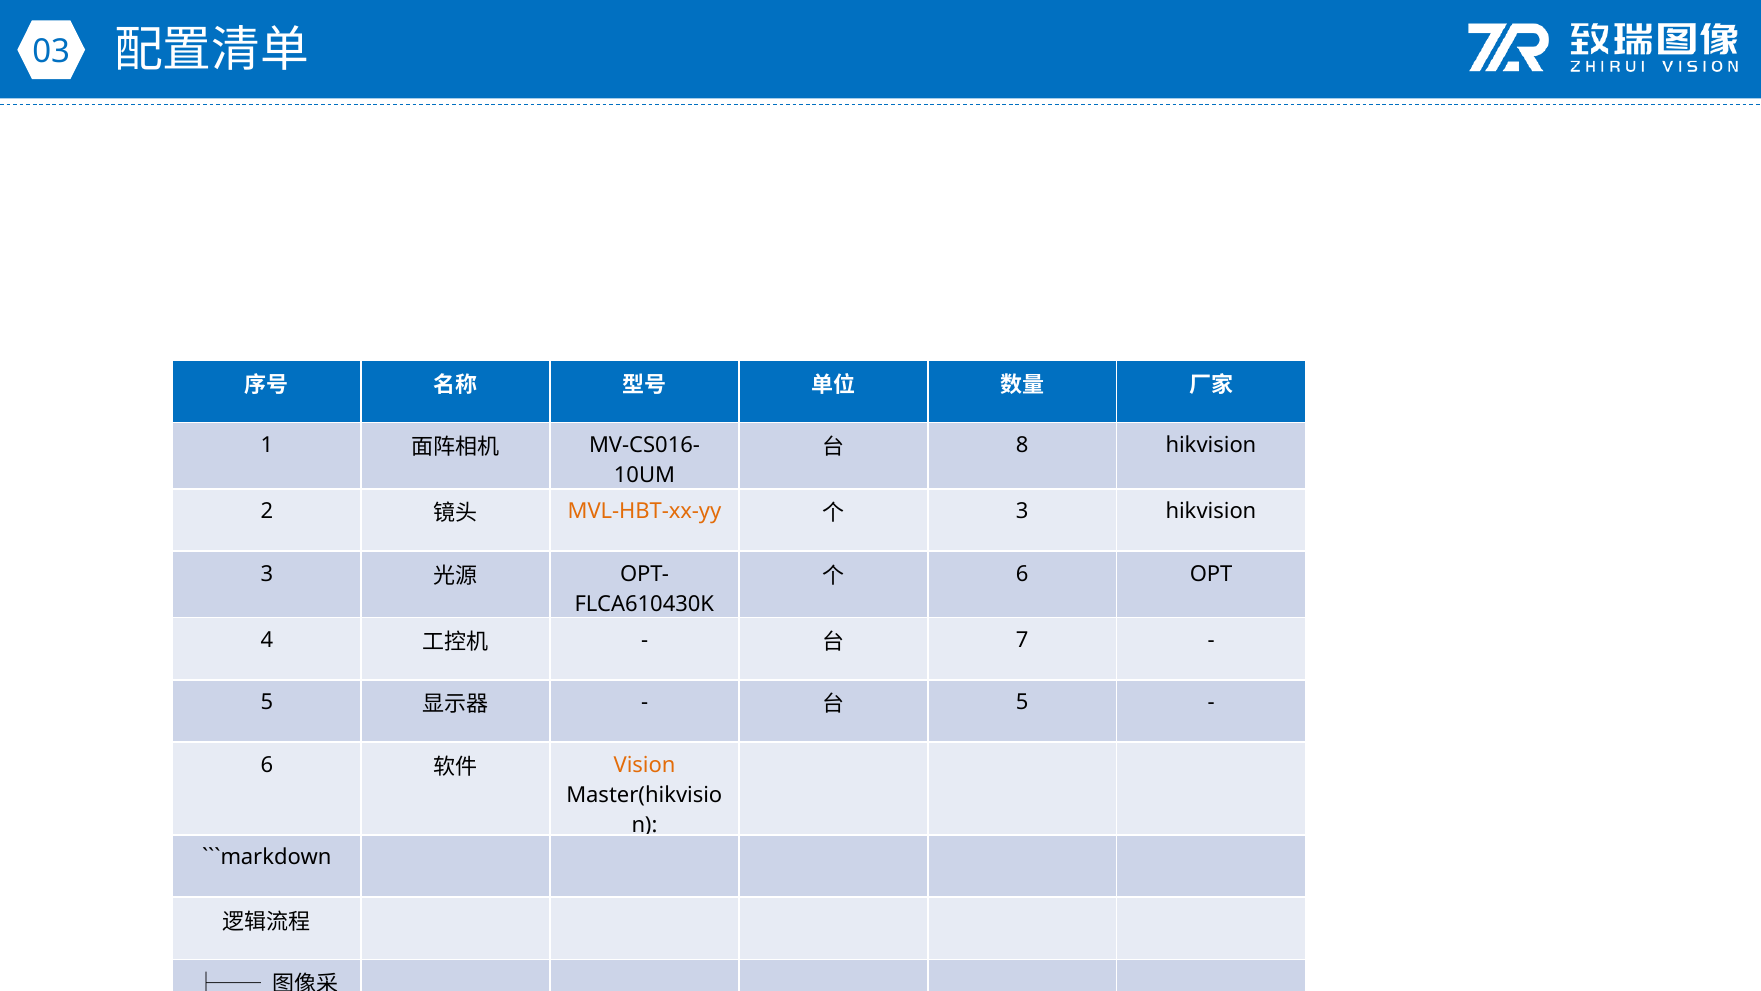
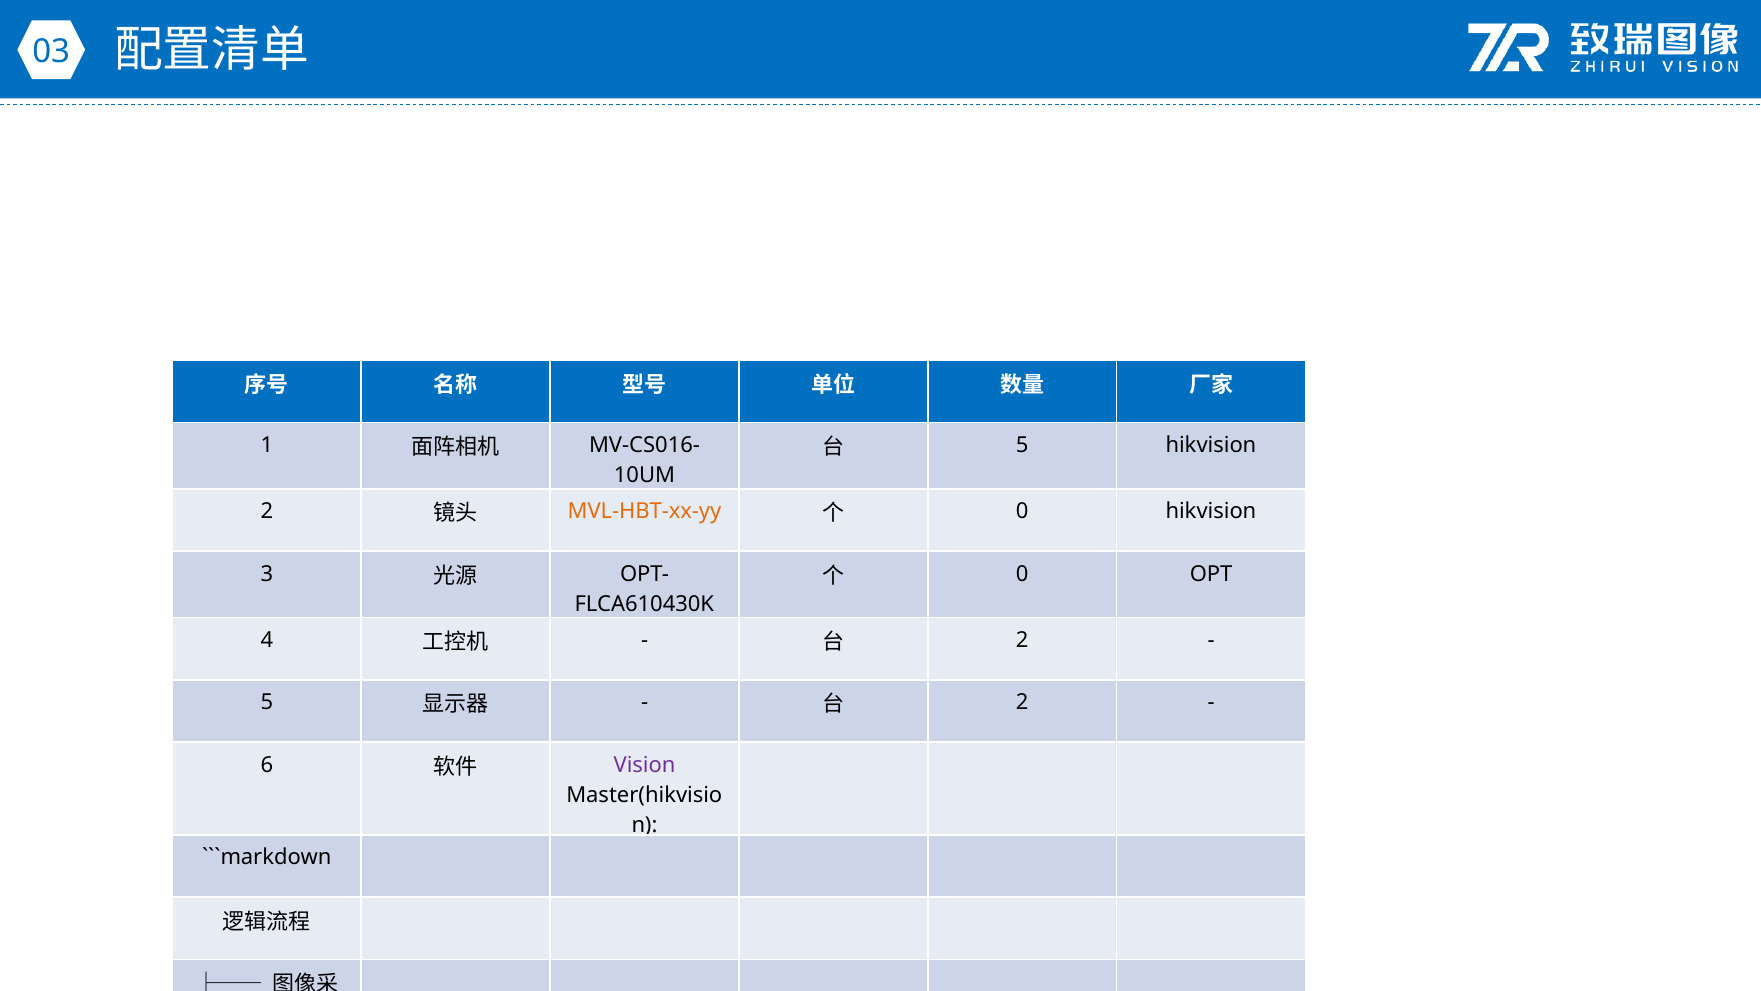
8: 8 -> 5 (1022, 445)
3: 3 -> 0 (1022, 511)
6: 6 -> 0 (1022, 574)
7: 7 -> 2 (1022, 640)
5: 5 -> 2 (1022, 702)
Vision colour: orange -> purple (645, 765)
